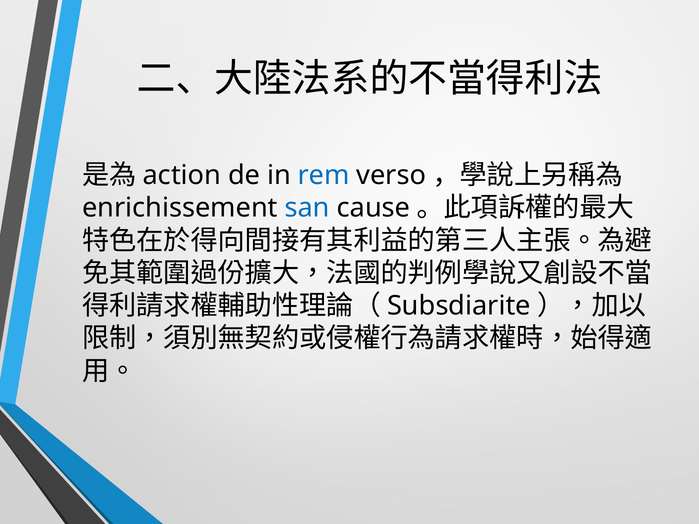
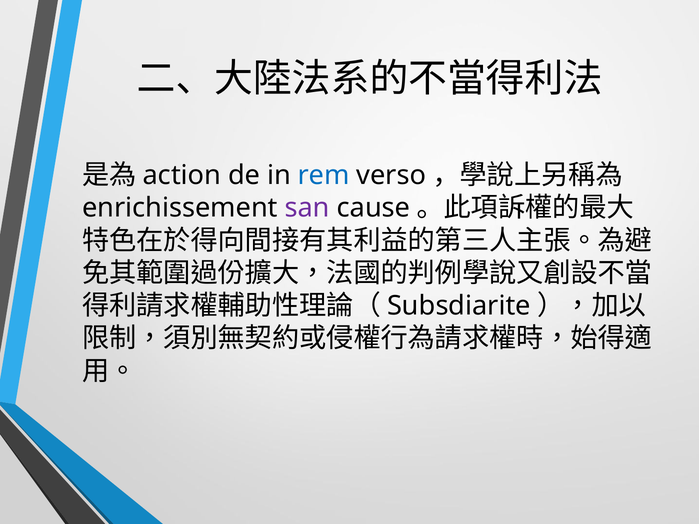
san colour: blue -> purple (307, 208)
